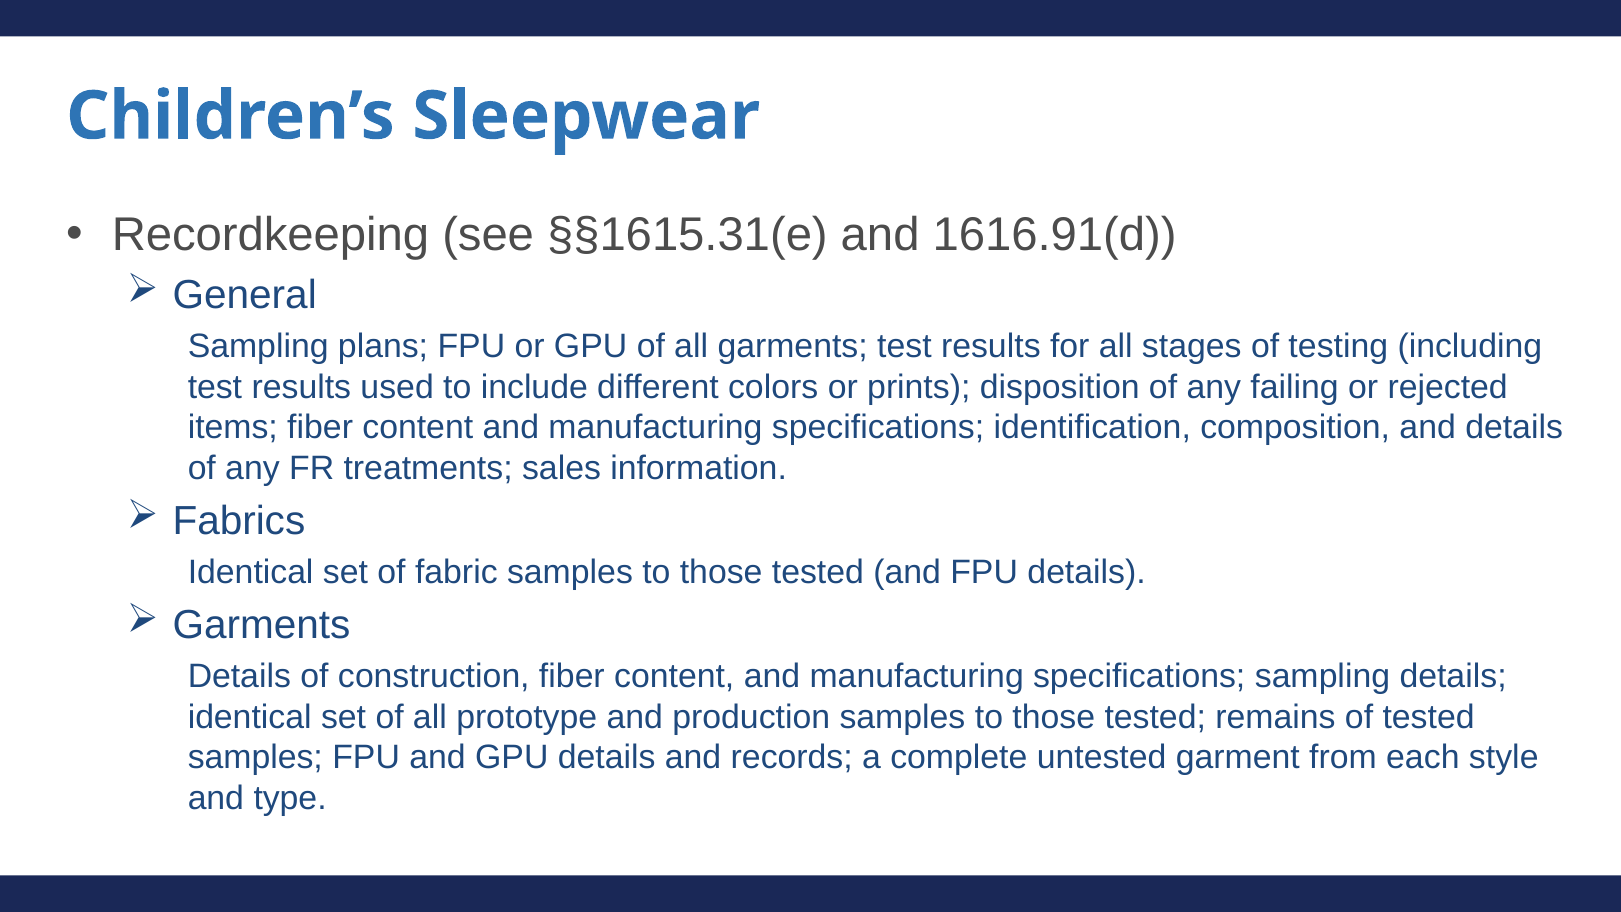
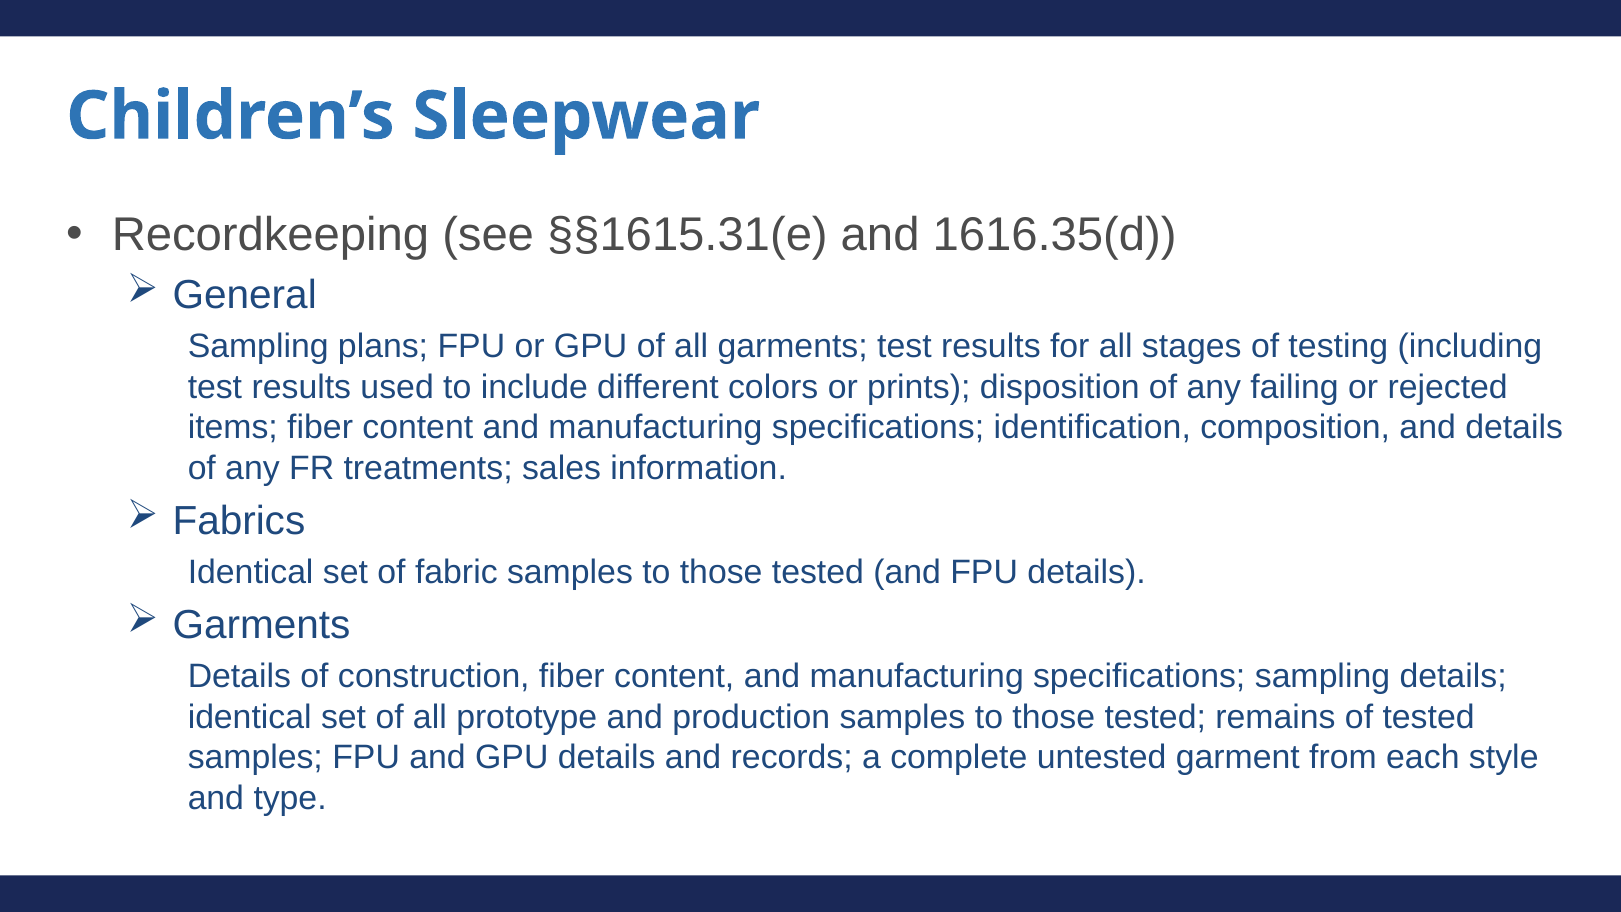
1616.91(d: 1616.91(d -> 1616.35(d (1055, 235)
